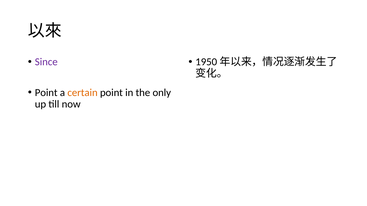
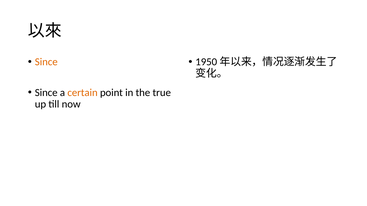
Since colour: purple -> orange (46, 62)
Point: Point -> Since (46, 93)
only: only -> true (162, 93)
